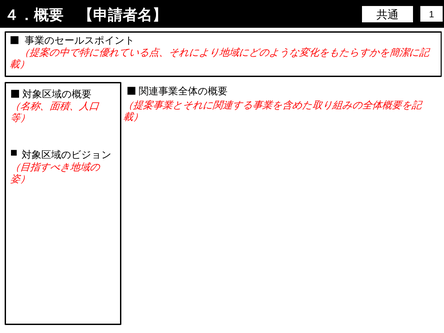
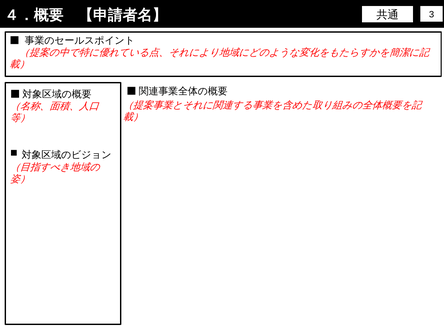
1: 1 -> 3 (432, 15)
